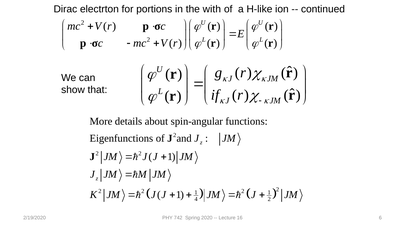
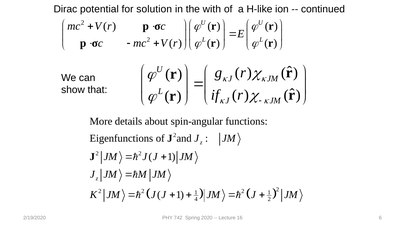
electrton: electrton -> potential (99, 9)
portions: portions -> solution (154, 9)
